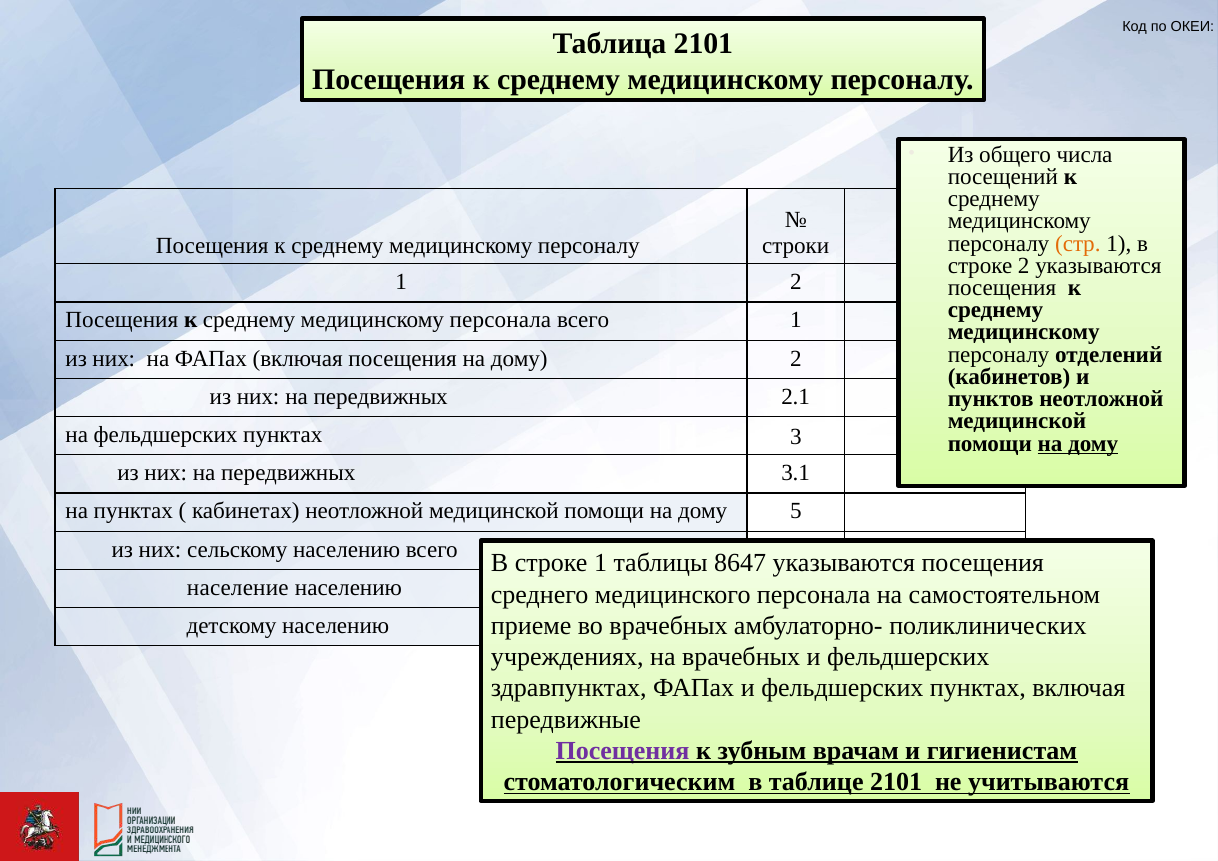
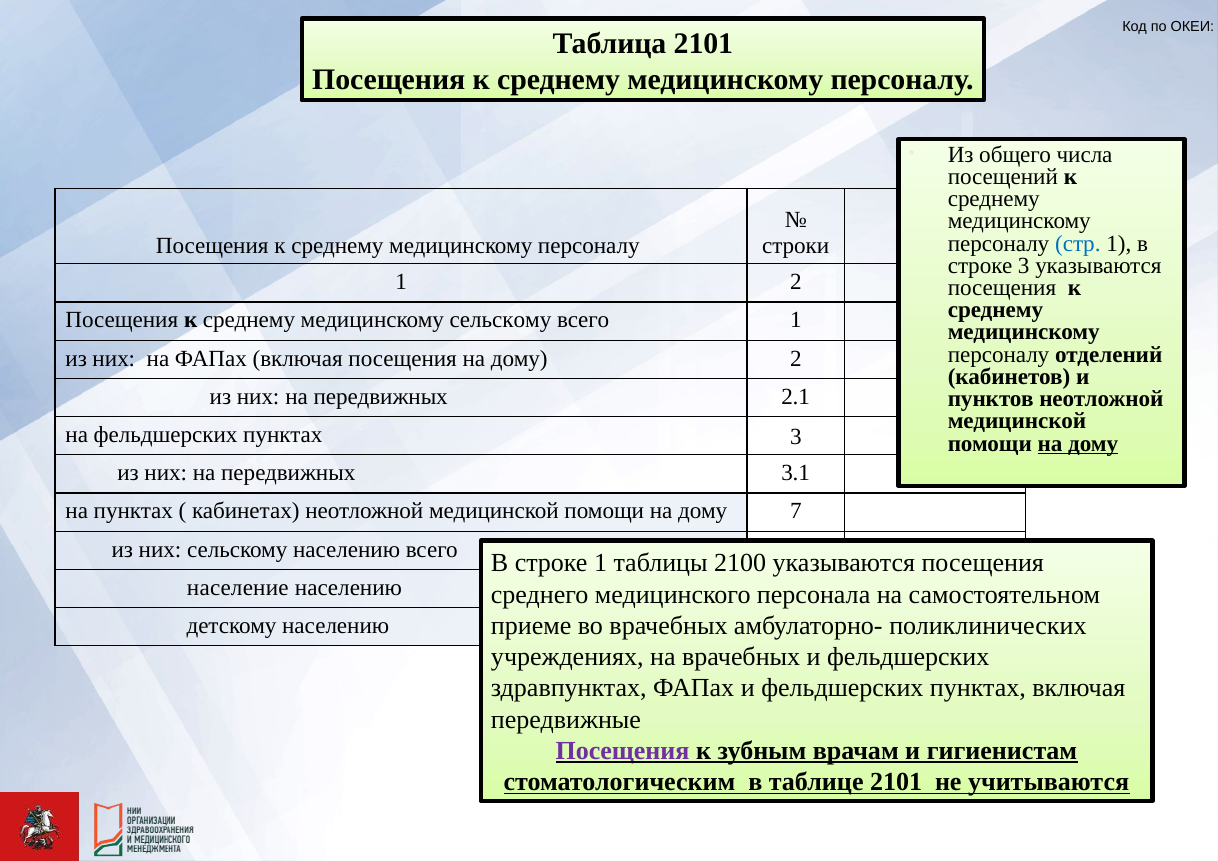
стр colour: orange -> blue (1078, 244)
строке 2: 2 -> 3 (1024, 266)
медицинскому персонала: персонала -> сельскому (501, 320)
5: 5 -> 7 (796, 511)
8647: 8647 -> 2100 (740, 563)
